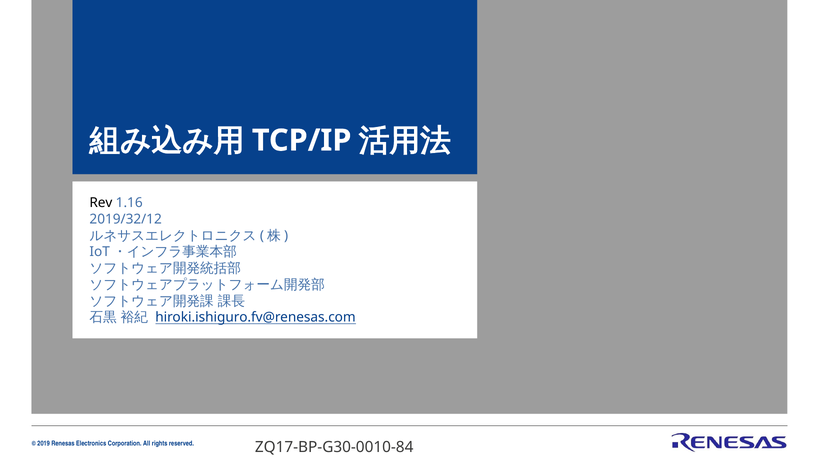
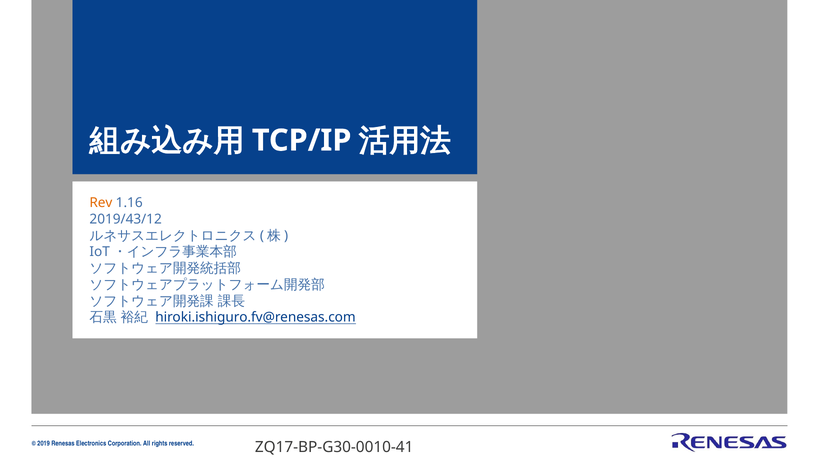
Rev colour: black -> orange (101, 203)
2019/32/12: 2019/32/12 -> 2019/43/12 (126, 219)
ZQ17-BP-G30-0010-84: ZQ17-BP-G30-0010-84 -> ZQ17-BP-G30-0010-41 (334, 447)
